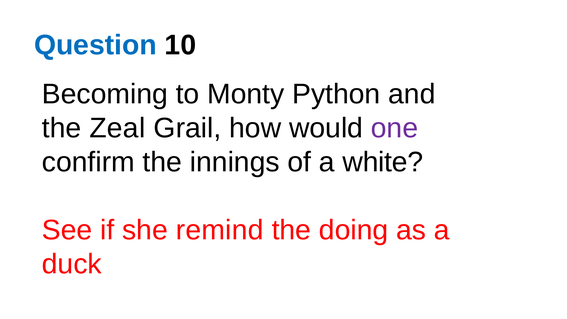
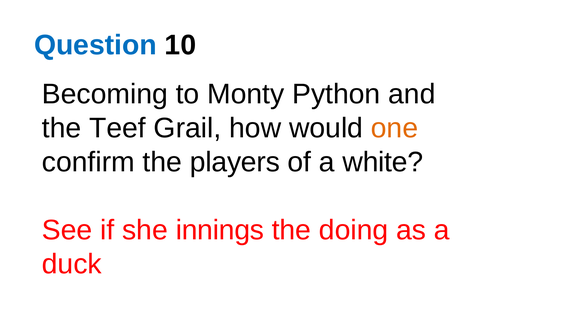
Zeal: Zeal -> Teef (117, 128)
one colour: purple -> orange (394, 128)
innings: innings -> players (235, 162)
remind: remind -> innings (220, 230)
